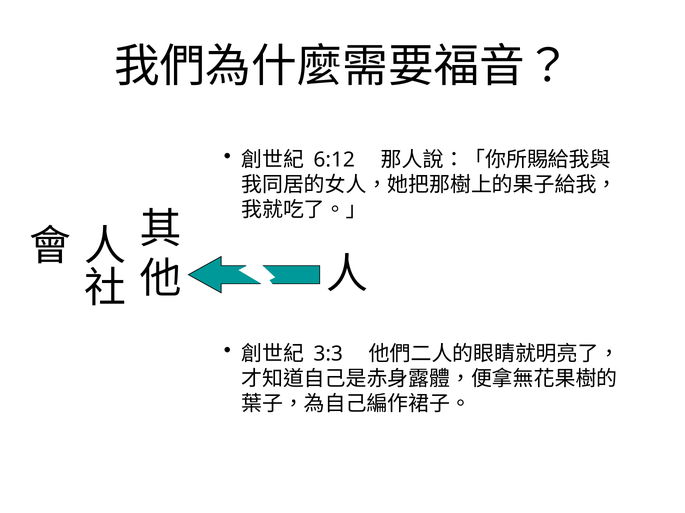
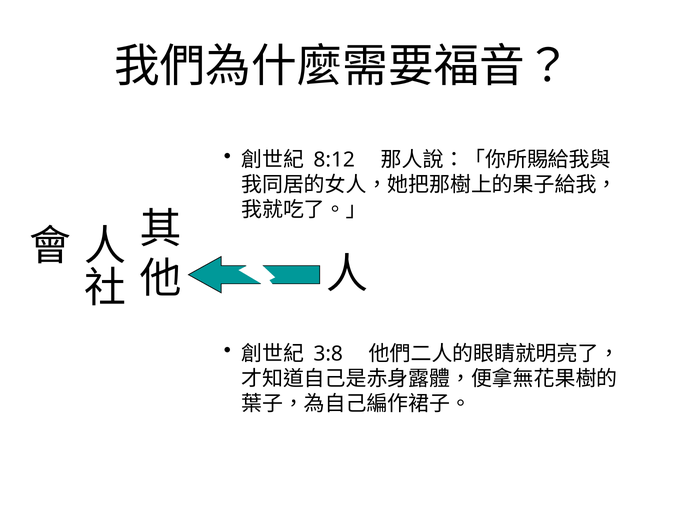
6:12: 6:12 -> 8:12 (334, 160)
3:3: 3:3 -> 3:8 (328, 354)
